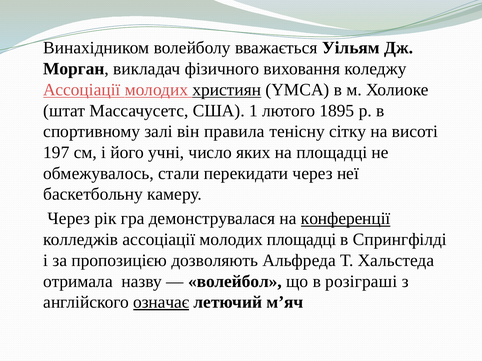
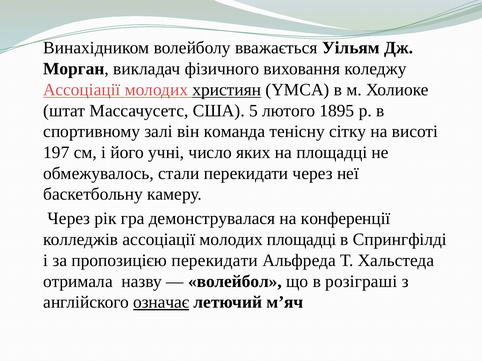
1: 1 -> 5 (253, 111)
правила: правила -> команда (234, 132)
конференції underline: present -> none (346, 219)
пропозицією дозволяють: дозволяють -> перекидати (215, 261)
